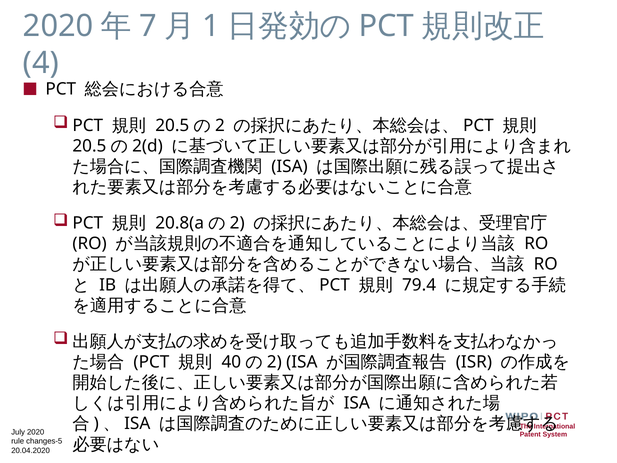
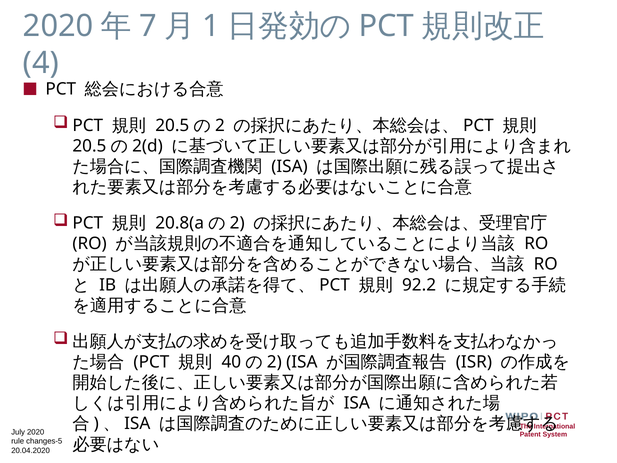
79.4: 79.4 -> 92.2 (419, 285)
